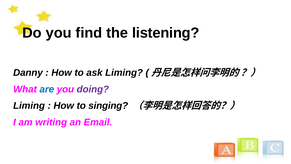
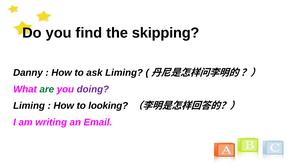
listening: listening -> skipping (166, 33)
are colour: blue -> green (47, 89)
singing: singing -> looking (108, 106)
